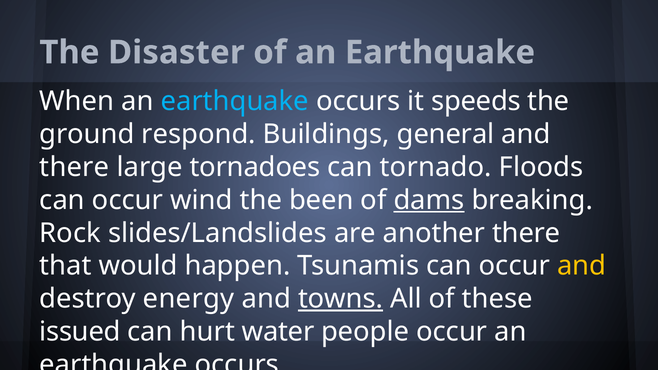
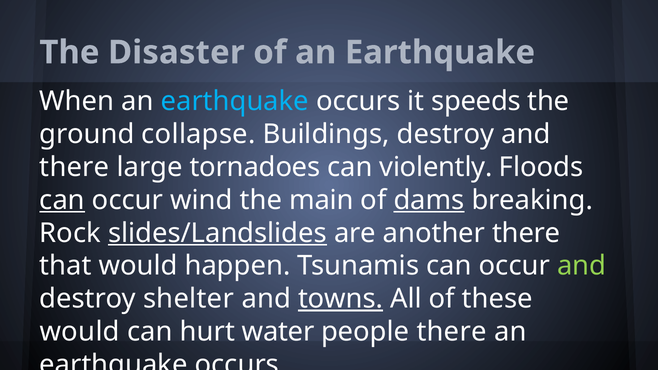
respond: respond -> collapse (198, 134)
Buildings general: general -> destroy (446, 134)
tornado: tornado -> violently (436, 167)
can underline: none -> present (62, 200)
been: been -> main (321, 200)
slides/Landslides underline: none -> present (217, 233)
and colour: yellow -> light green (582, 266)
energy: energy -> shelter (189, 299)
issued: issued -> would (80, 332)
people occur: occur -> there (452, 332)
